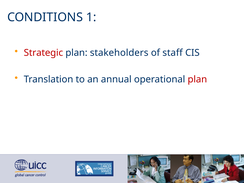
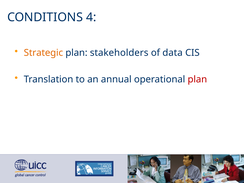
1: 1 -> 4 (91, 17)
Strategic colour: red -> orange (43, 53)
staff: staff -> data (173, 53)
